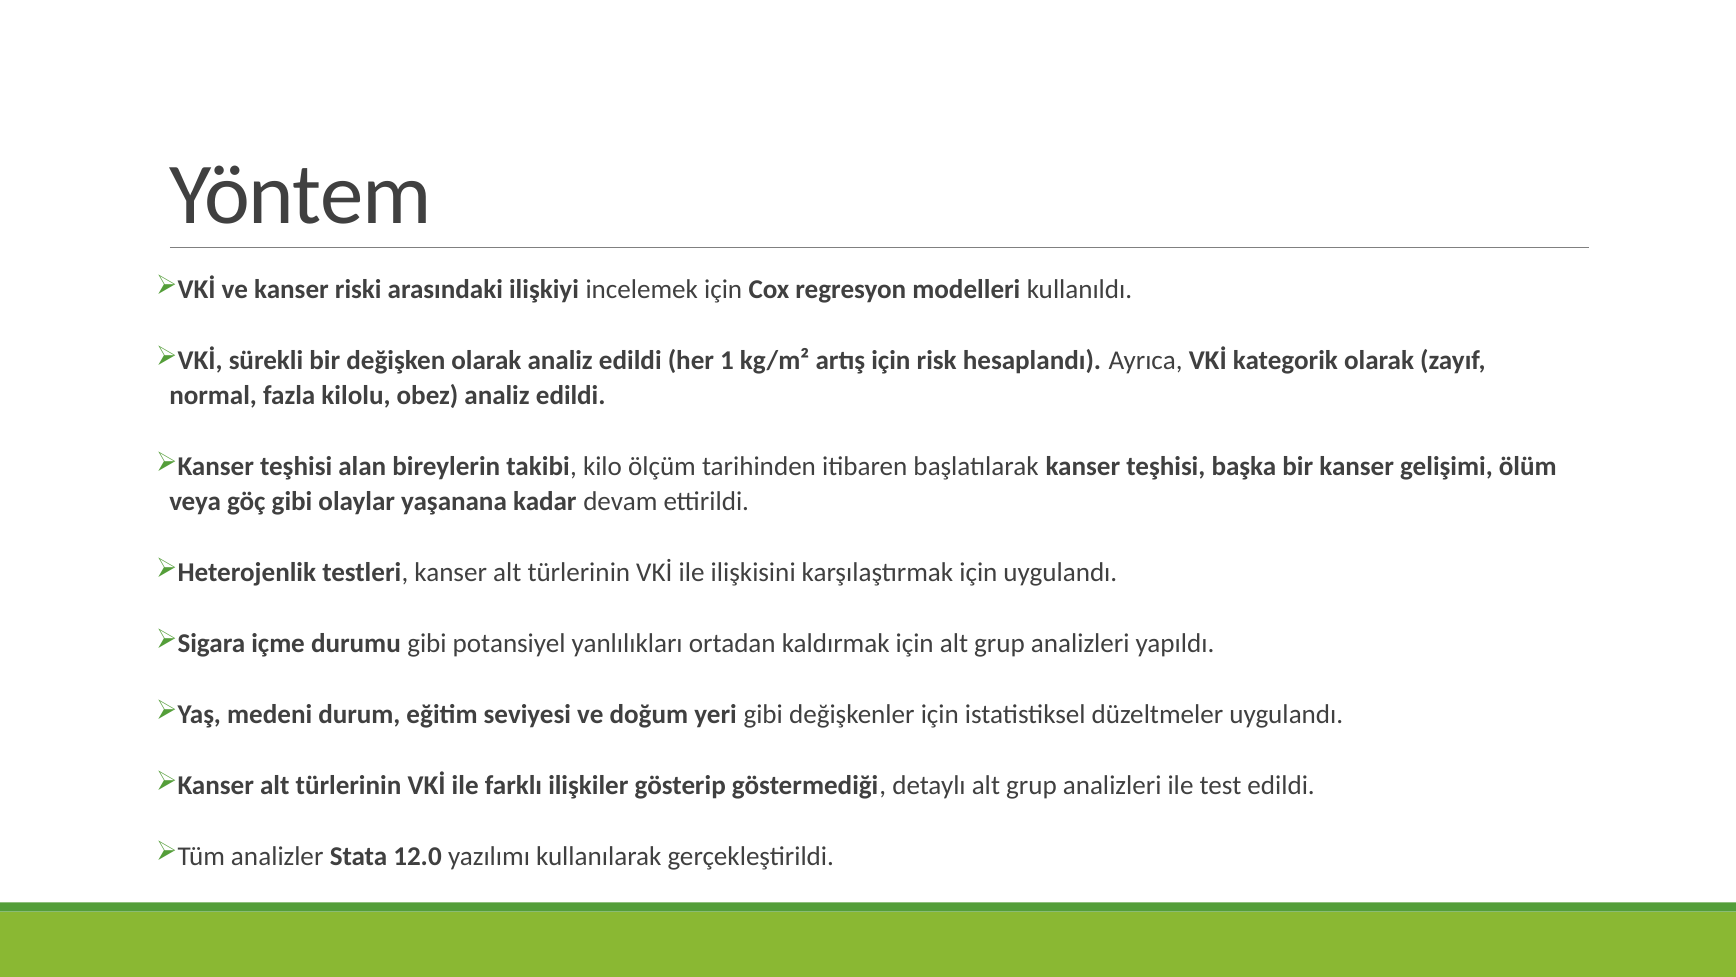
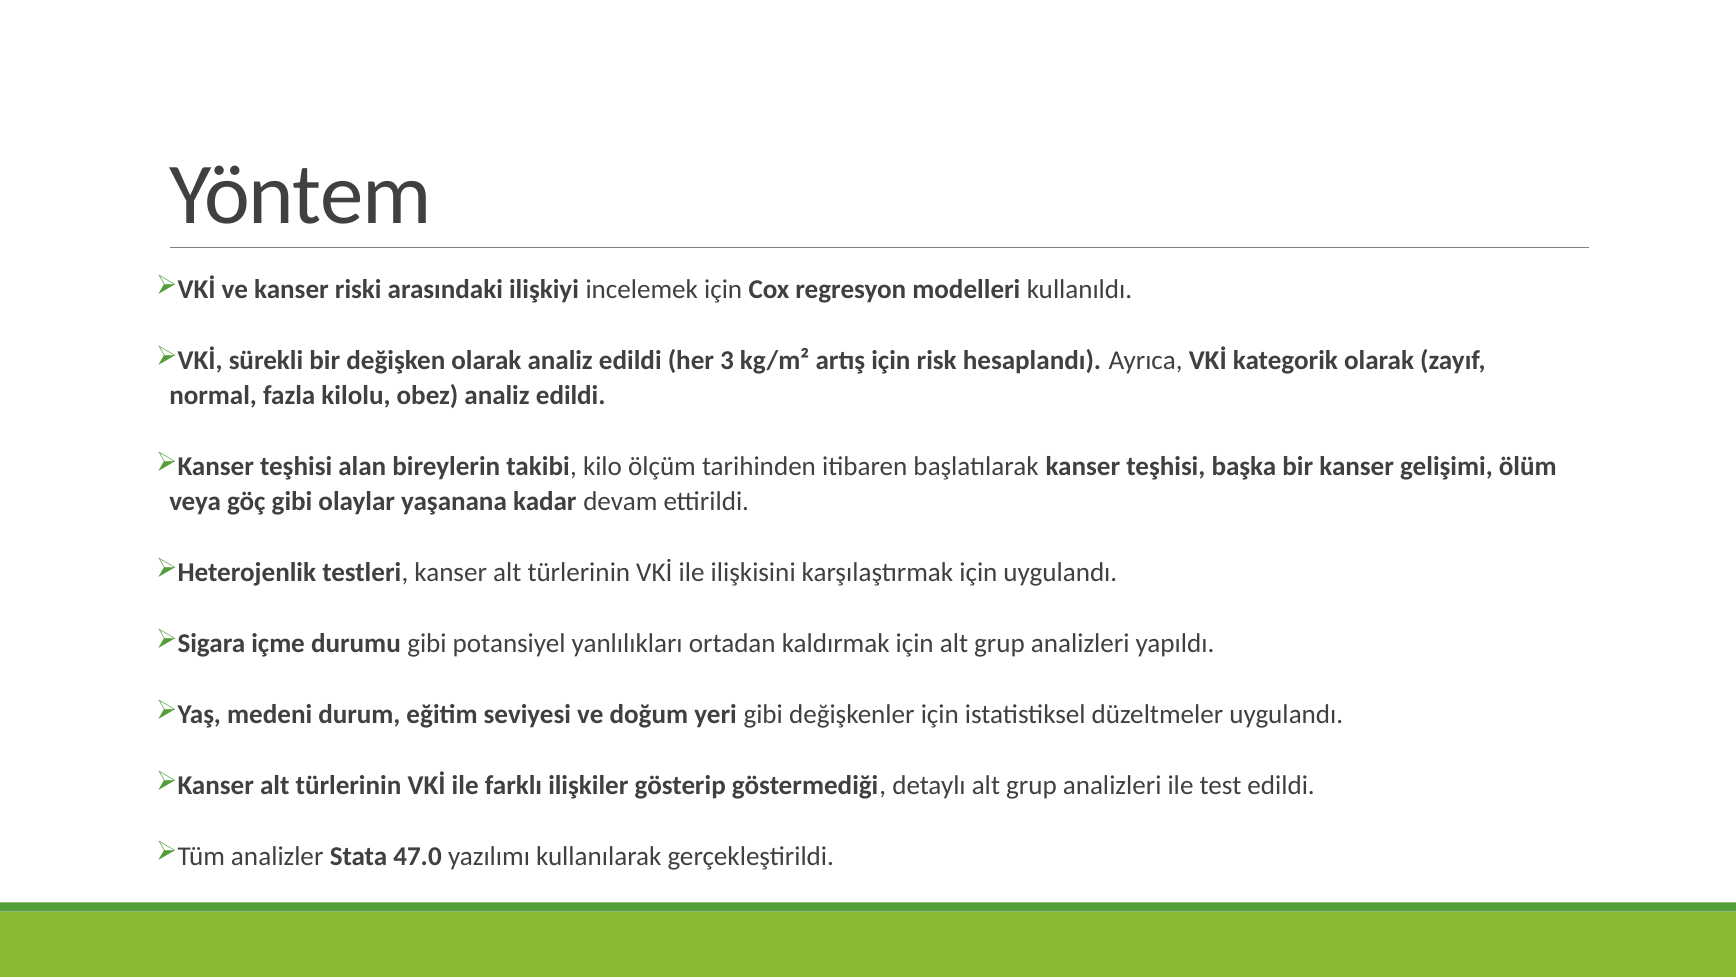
1: 1 -> 3 (727, 361)
12.0: 12.0 -> 47.0 (418, 856)
